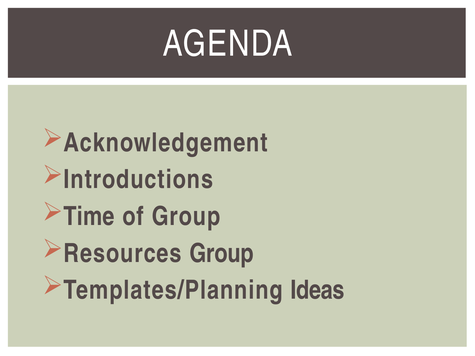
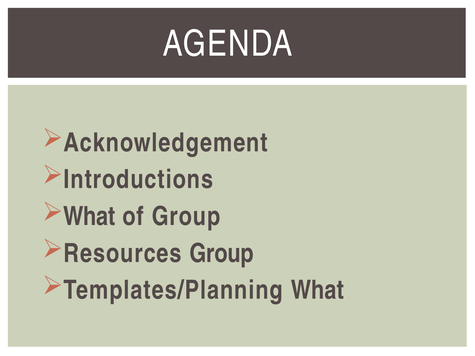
Time: Time -> What (89, 217)
Templates/Planning Ideas: Ideas -> What (317, 290)
